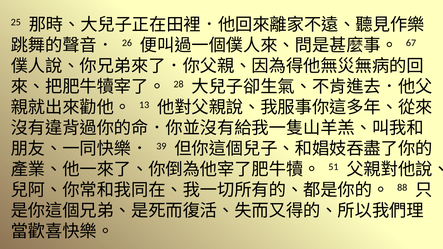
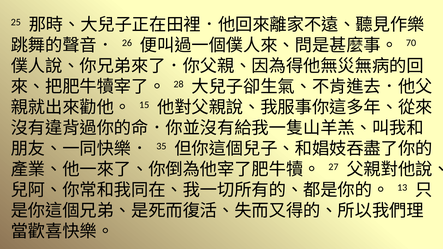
67: 67 -> 70 (411, 43)
13: 13 -> 15 (144, 105)
39: 39 -> 35 (161, 146)
51: 51 -> 27 (333, 167)
88: 88 -> 13 (402, 188)
